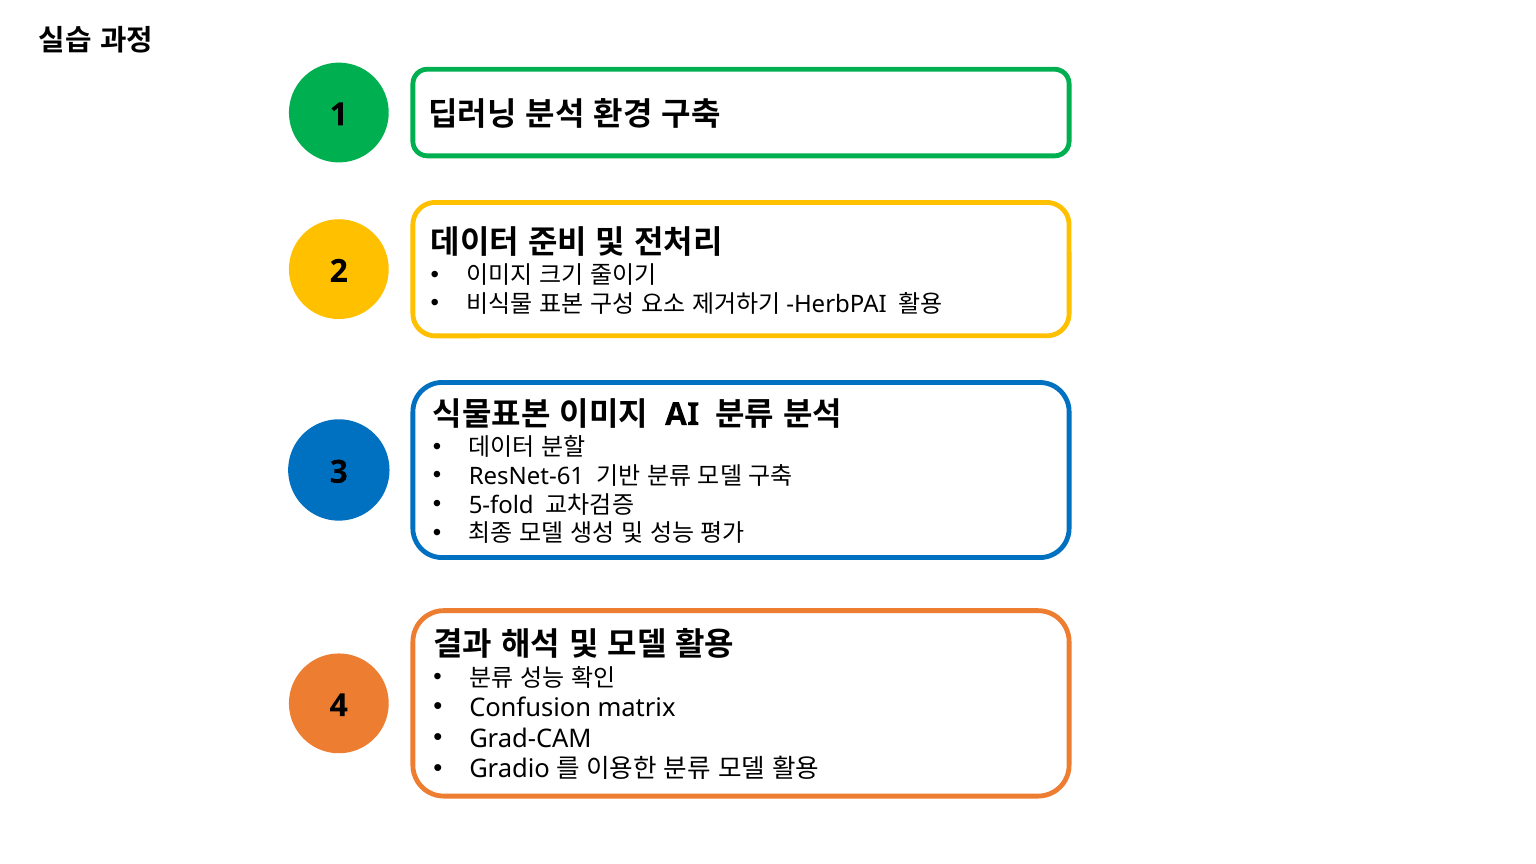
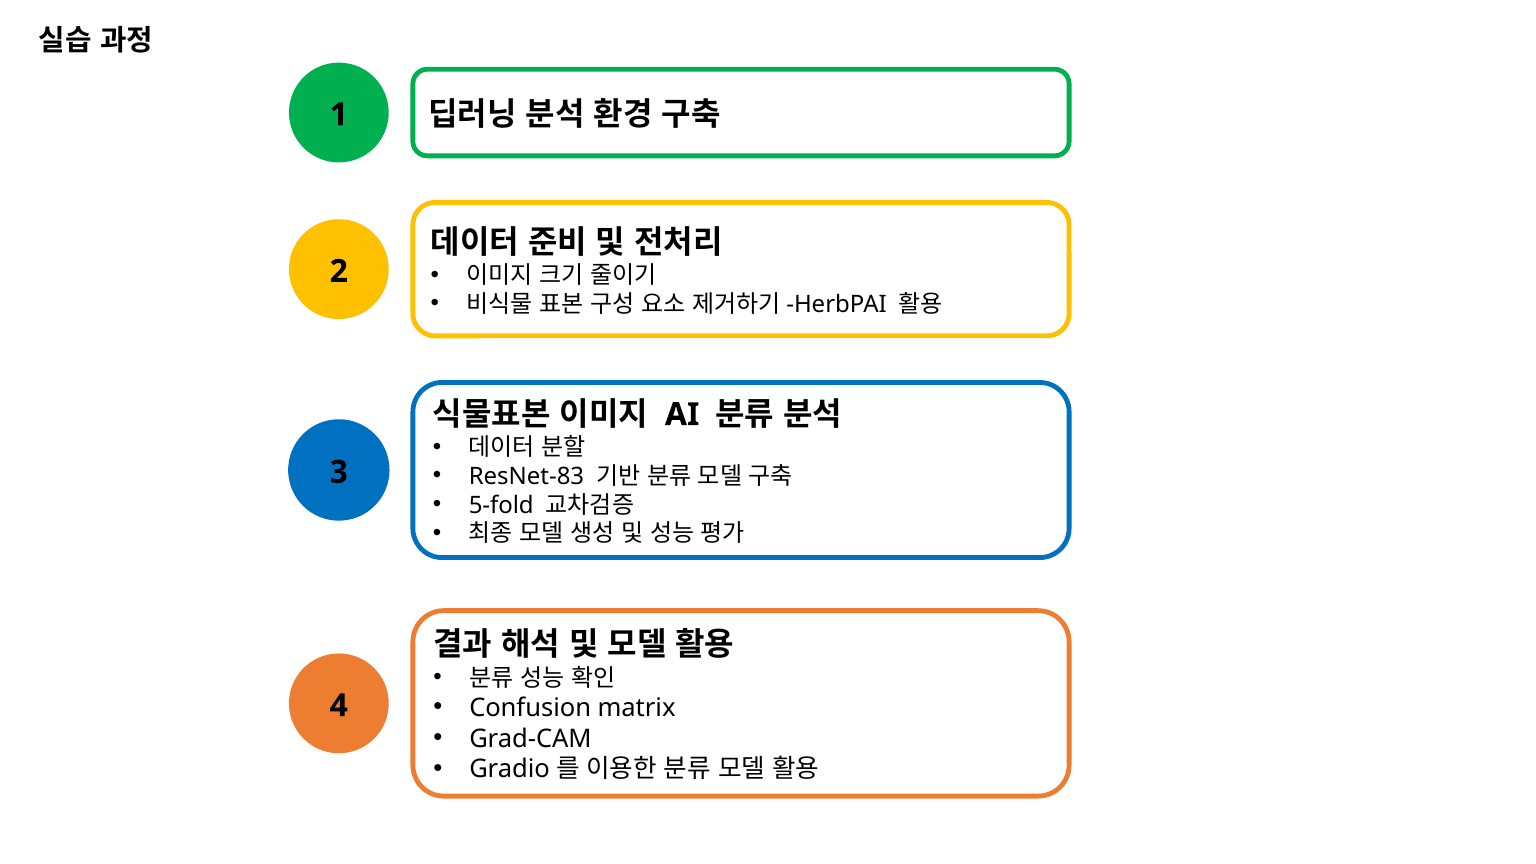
ResNet-61: ResNet-61 -> ResNet-83 (526, 476)
